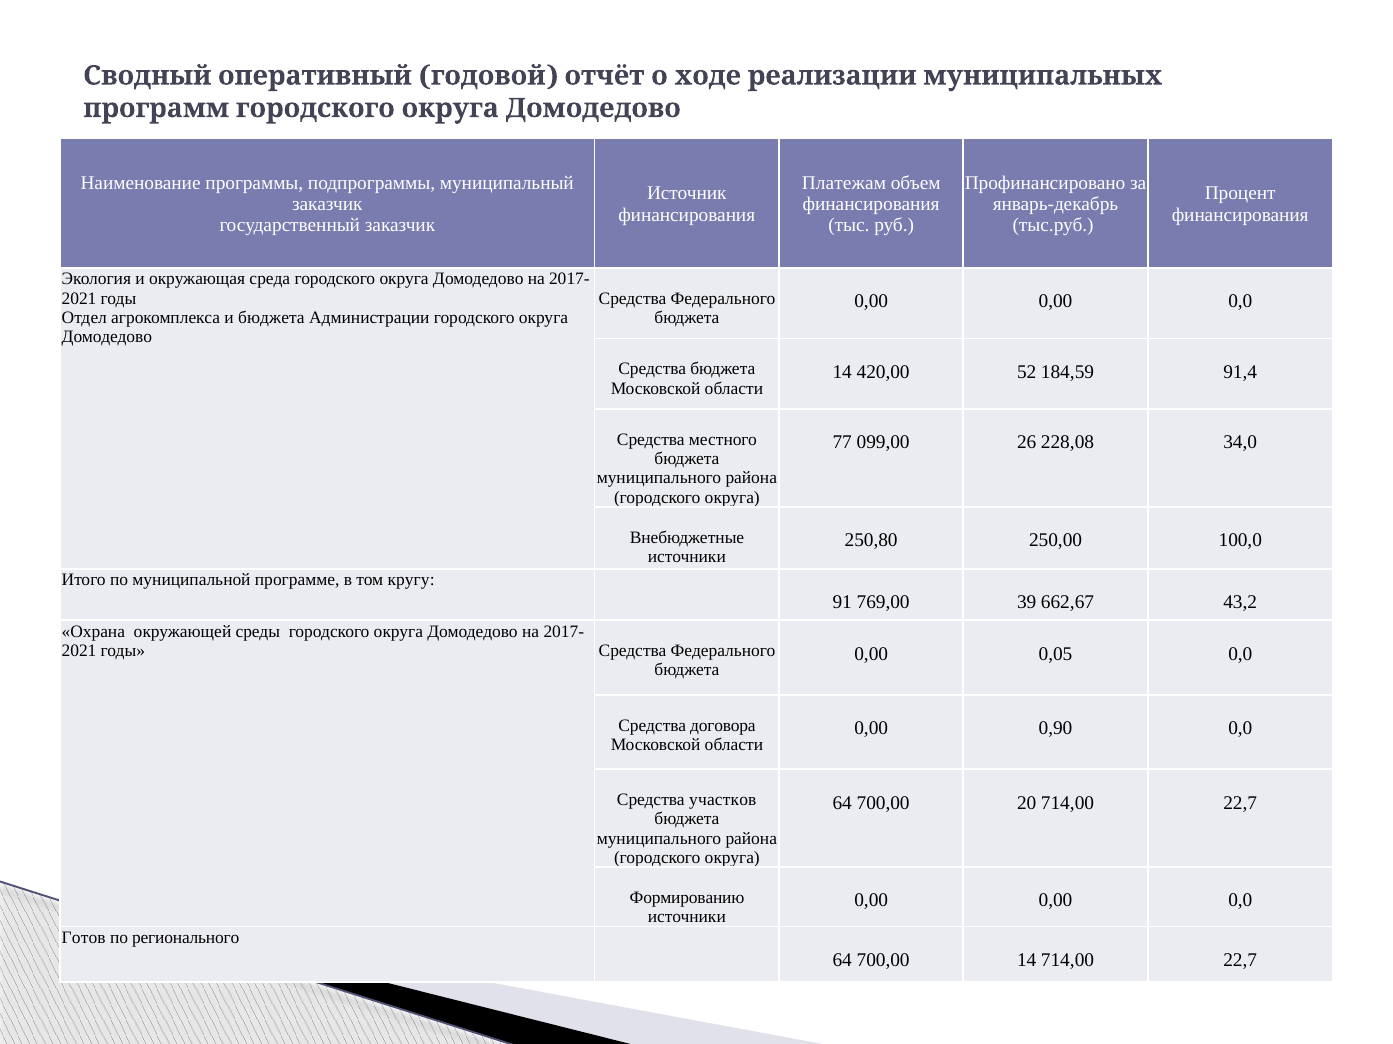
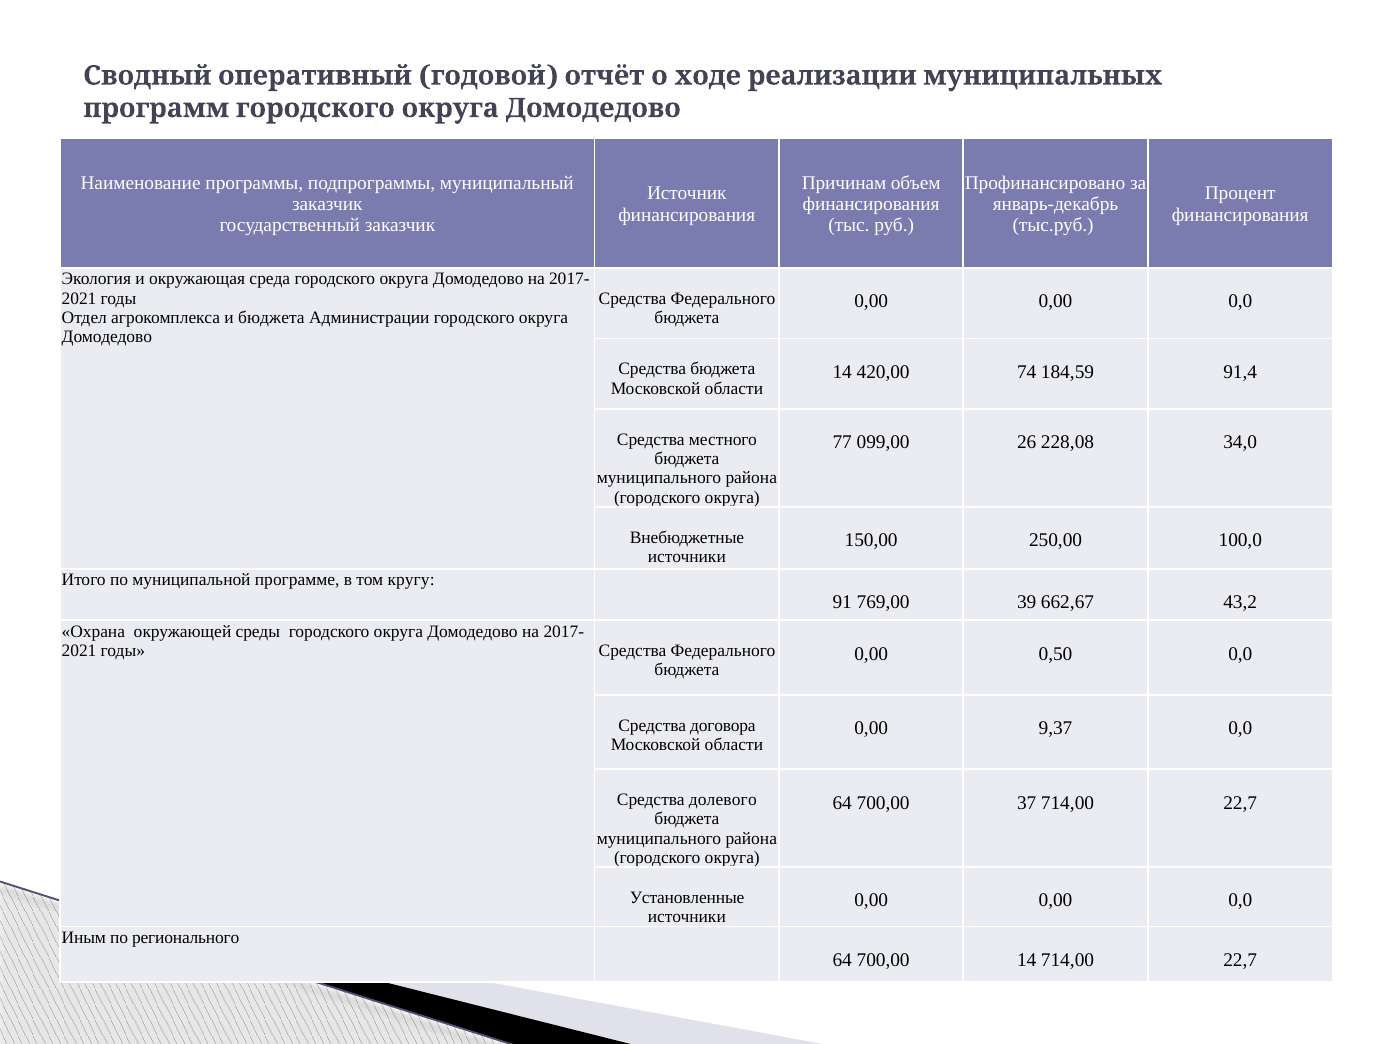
Платежам: Платежам -> Причинам (844, 183)
52: 52 -> 74 (1027, 372)
250,80: 250,80 -> 150,00 (871, 541)
0,05: 0,05 -> 0,50 (1056, 654)
0,90: 0,90 -> 9,37 (1056, 729)
участков: участков -> долевого (723, 800)
20: 20 -> 37 (1027, 803)
Формированию: Формированию -> Установленные (687, 898)
Готов: Готов -> Иным (84, 938)
